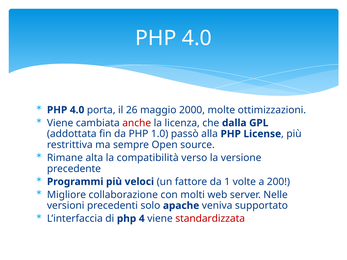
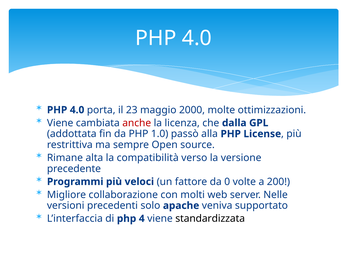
26: 26 -> 23 (132, 110)
1: 1 -> 0 (227, 182)
standardizzata colour: red -> black (210, 219)
